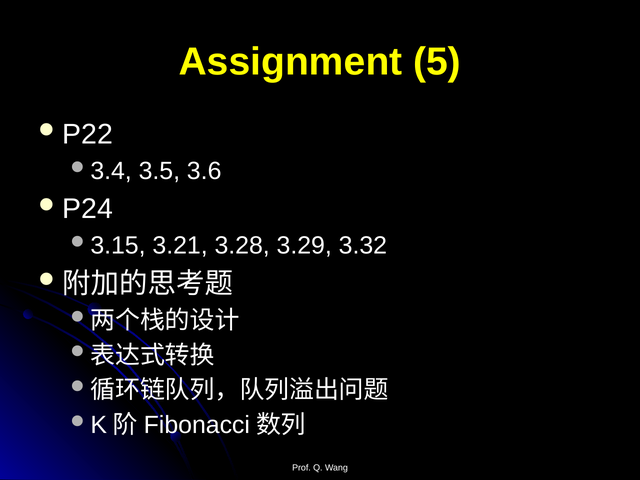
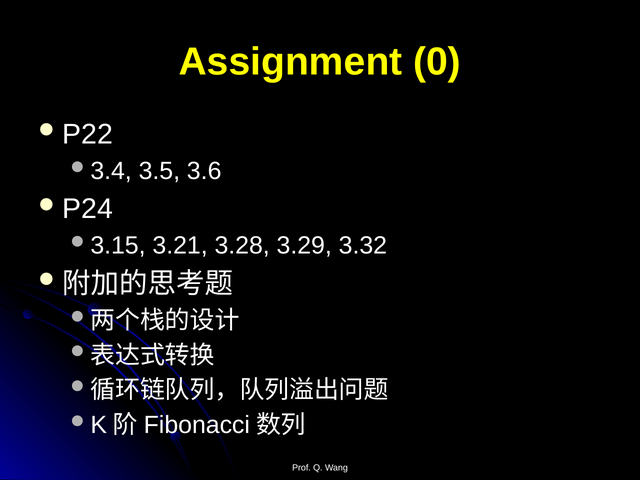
5: 5 -> 0 (437, 62)
